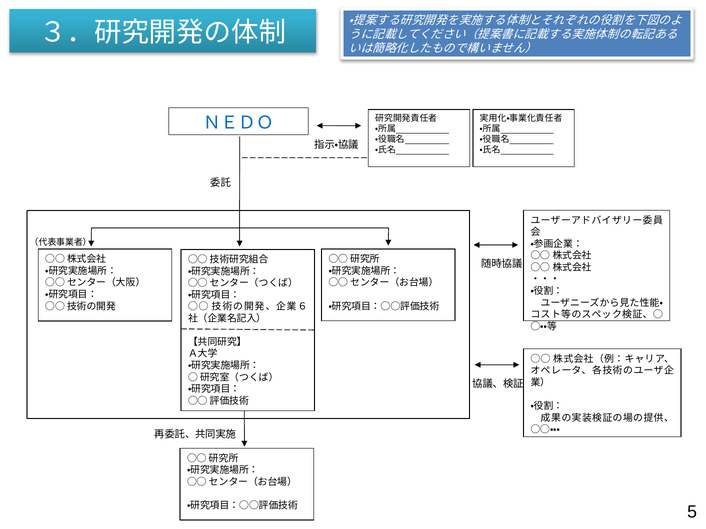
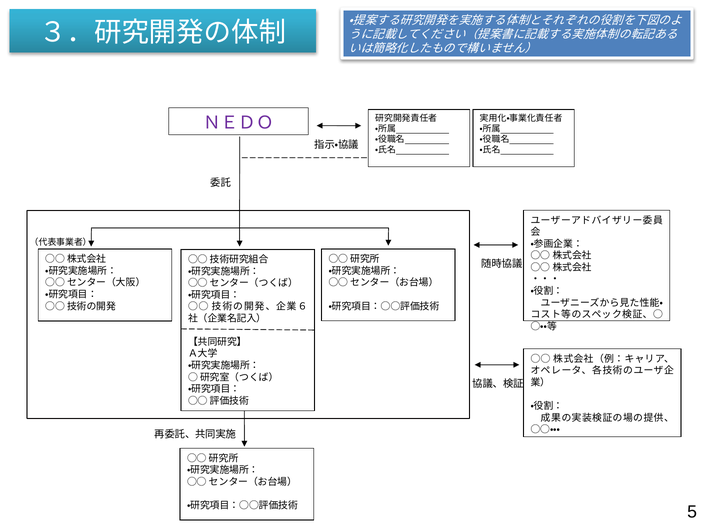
ＮＥＤＯ colour: blue -> purple (238, 123)
